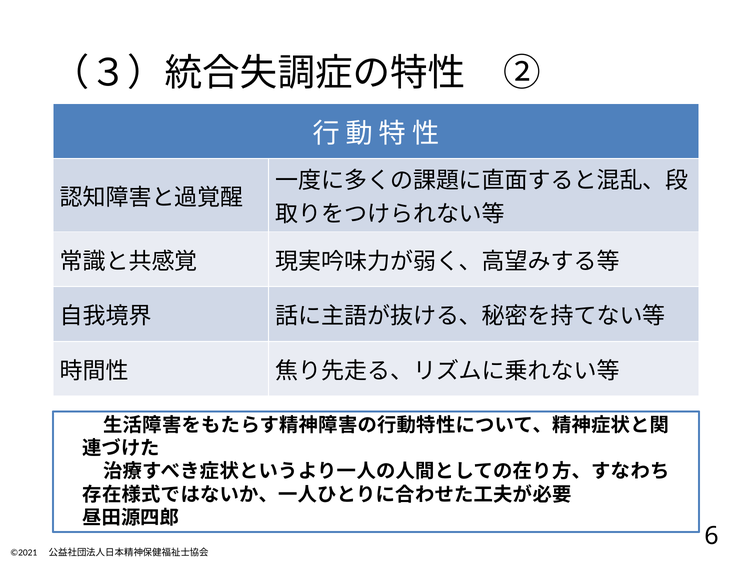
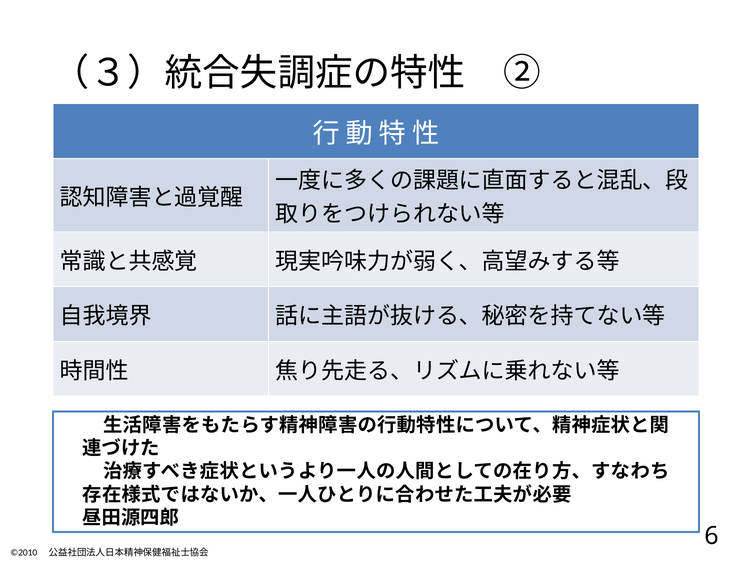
©2021: ©2021 -> ©2010 (24, 553)
